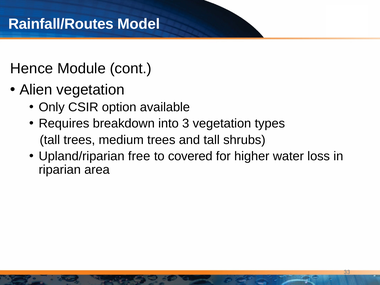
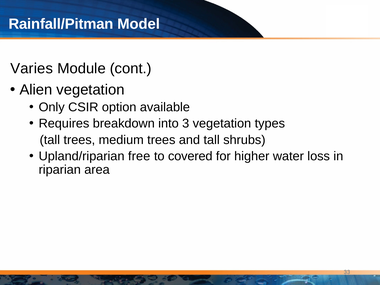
Rainfall/Routes: Rainfall/Routes -> Rainfall/Pitman (61, 24)
Hence: Hence -> Varies (32, 69)
